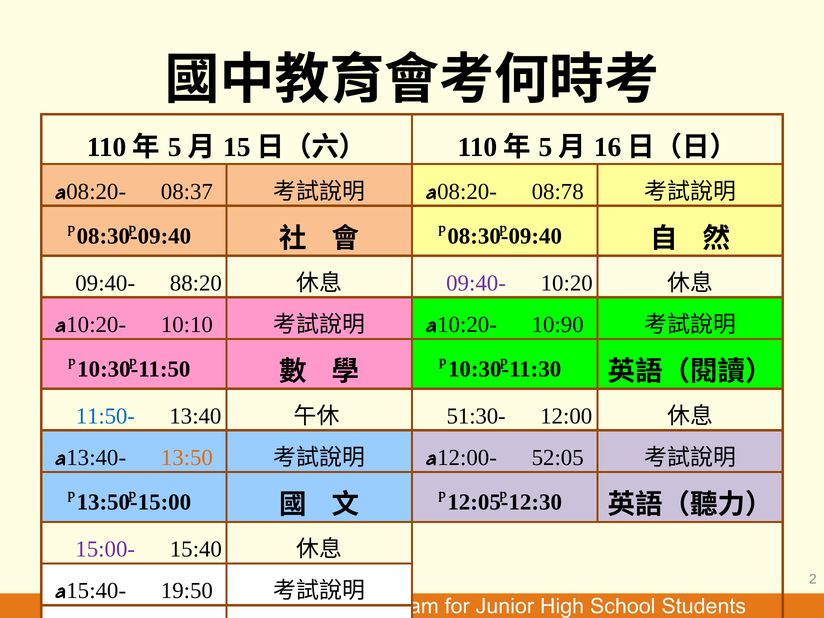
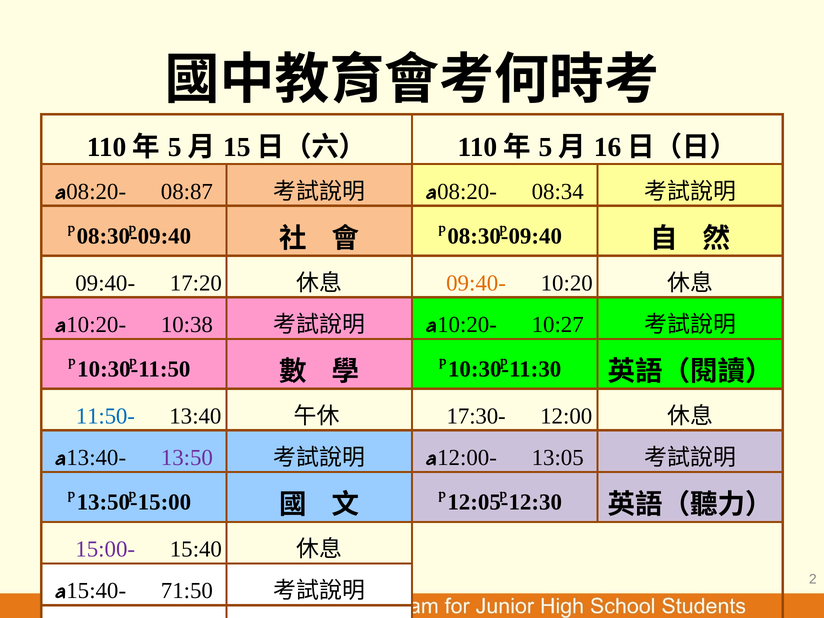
08:37: 08:37 -> 08:87 (187, 192)
08:78: 08:78 -> 08:34 (558, 192)
88:20: 88:20 -> 17:20 (196, 283)
09:40- colour: purple -> orange (476, 283)
10:10: 10:10 -> 10:38 (187, 325)
10:90: 10:90 -> 10:27 (558, 325)
51:30-: 51:30- -> 17:30- (476, 416)
13:50 colour: orange -> purple (187, 458)
52:05: 52:05 -> 13:05 (558, 458)
19:50: 19:50 -> 71:50 (187, 591)
